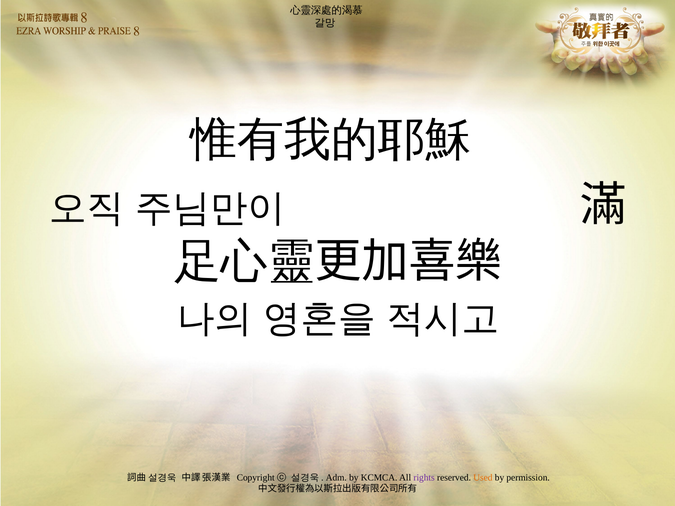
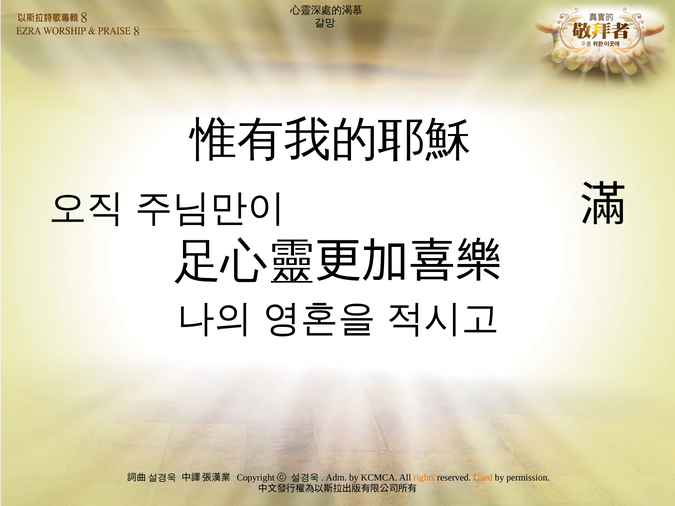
rights colour: purple -> orange (424, 478)
